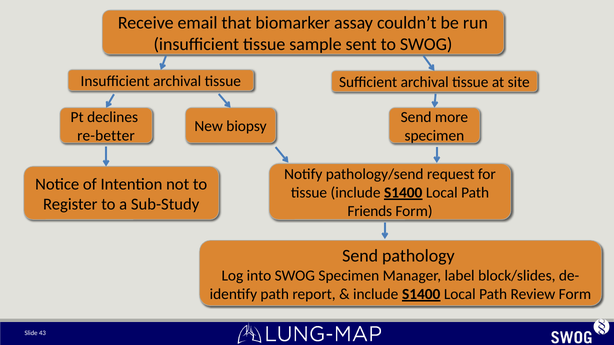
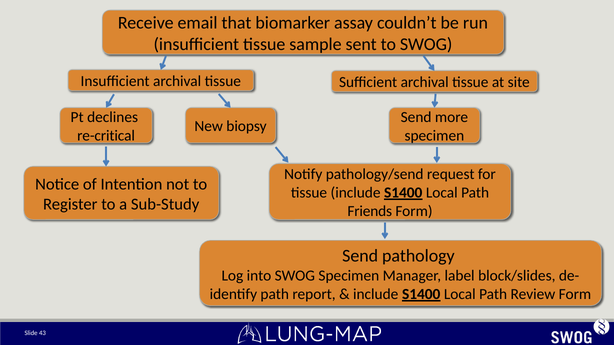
re-better: re-better -> re-critical (106, 136)
